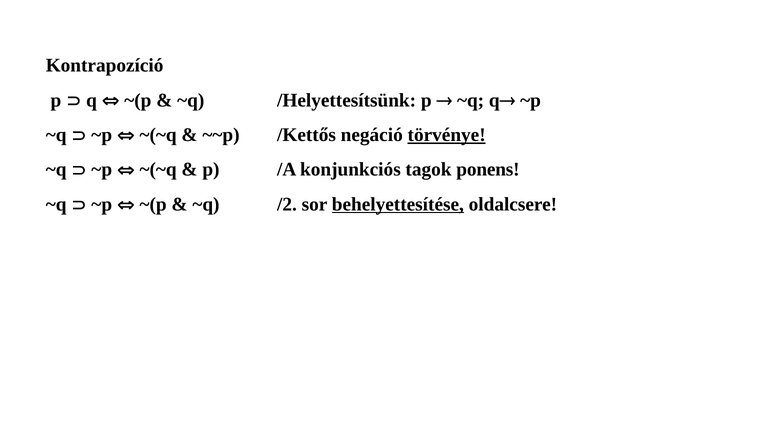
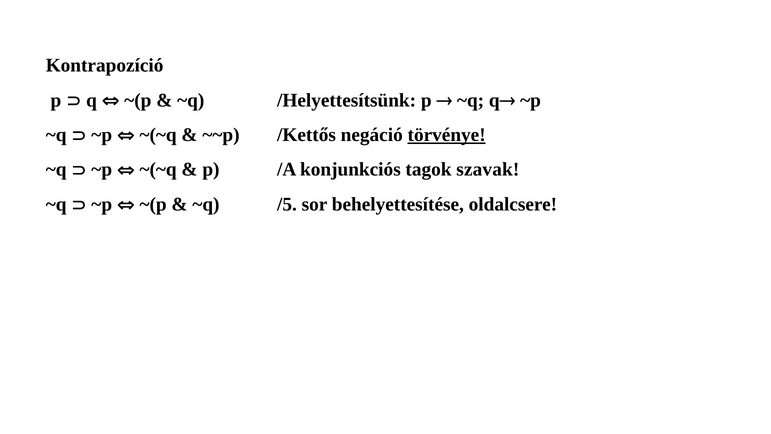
ponens: ponens -> szavak (488, 170)
/2: /2 -> /5 (287, 204)
behelyettesítése underline: present -> none (398, 204)
